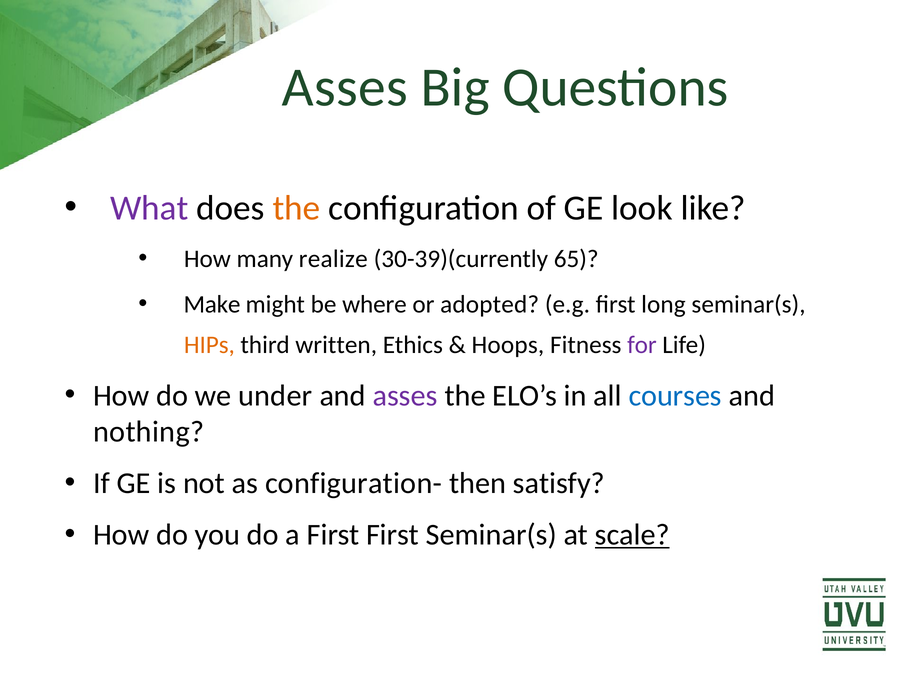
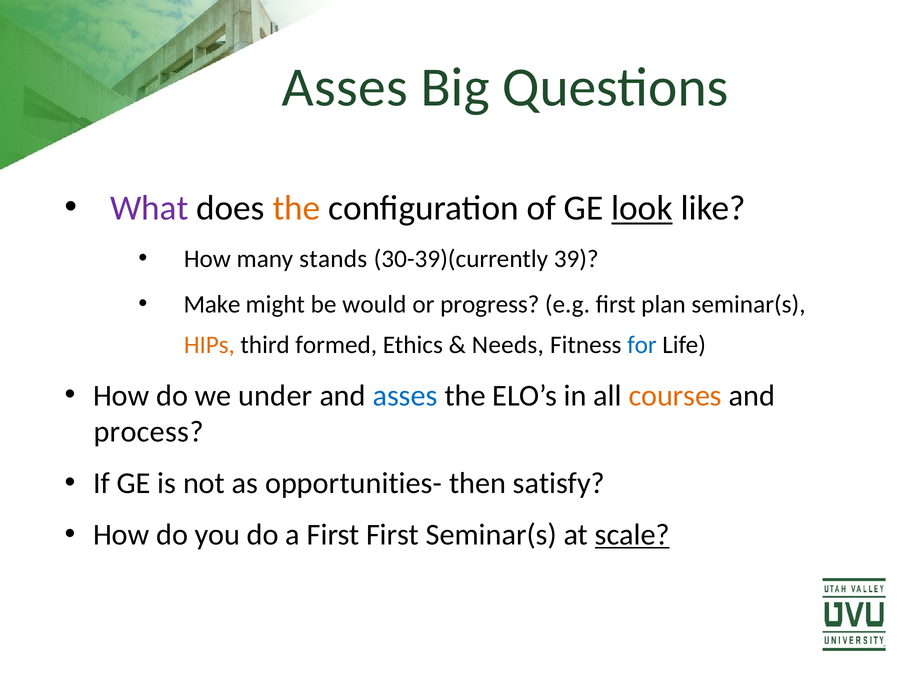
look underline: none -> present (642, 208)
realize: realize -> stands (333, 259)
65: 65 -> 39 (576, 259)
where: where -> would (374, 304)
adopted: adopted -> progress (490, 304)
long: long -> plan (663, 304)
written: written -> formed (336, 345)
Hoops: Hoops -> Needs (508, 345)
for colour: purple -> blue (642, 345)
asses colour: purple -> blue (405, 396)
courses colour: blue -> orange (675, 396)
nothing: nothing -> process (149, 432)
configuration-: configuration- -> opportunities- (354, 483)
